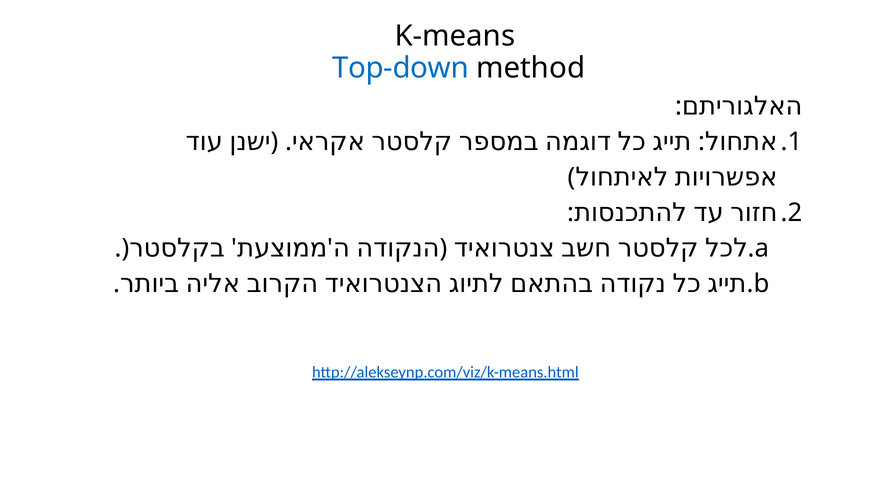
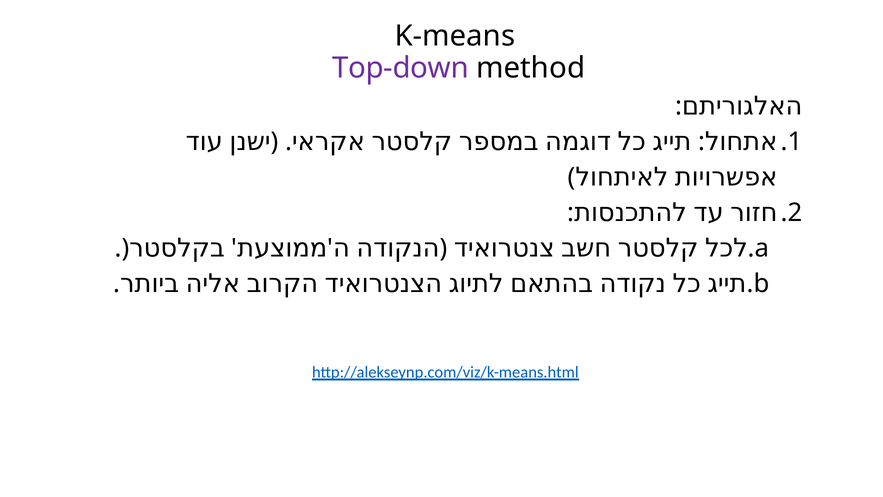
Top-down colour: blue -> purple (400, 68)
